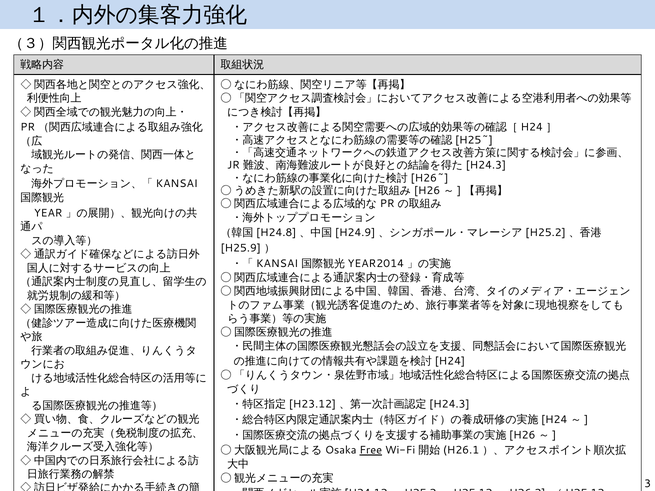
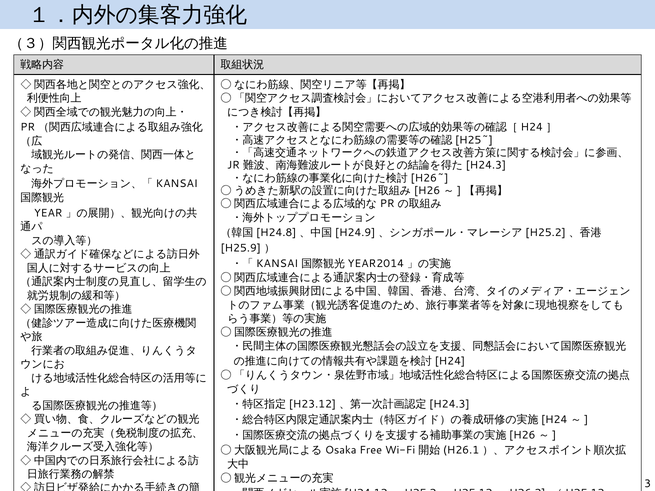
Free underline: present -> none (371, 451)
